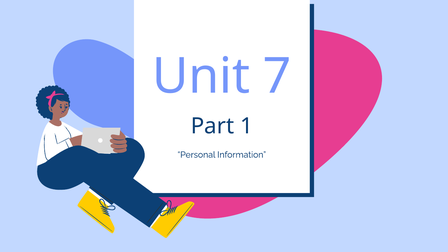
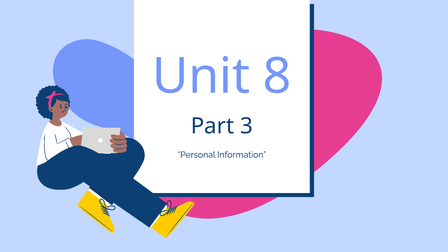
7: 7 -> 8 (277, 76)
1: 1 -> 3 (246, 126)
